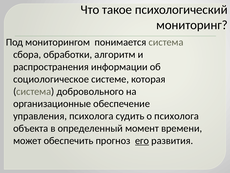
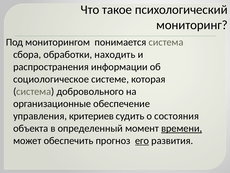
алгоритм: алгоритм -> находить (115, 54)
управления психолога: психолога -> критериев (91, 116)
о психолога: психолога -> состояния (177, 116)
времени underline: none -> present (182, 128)
